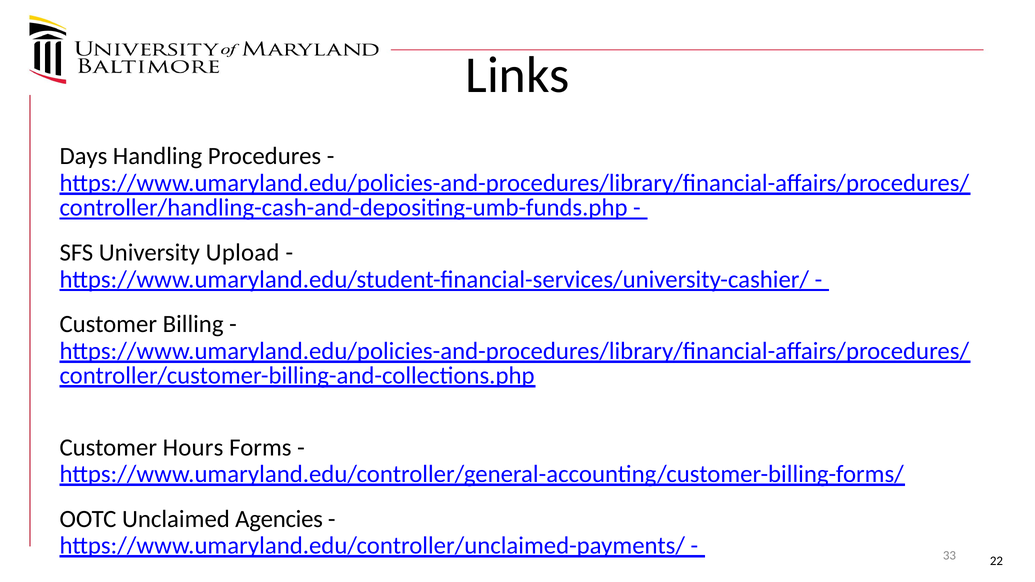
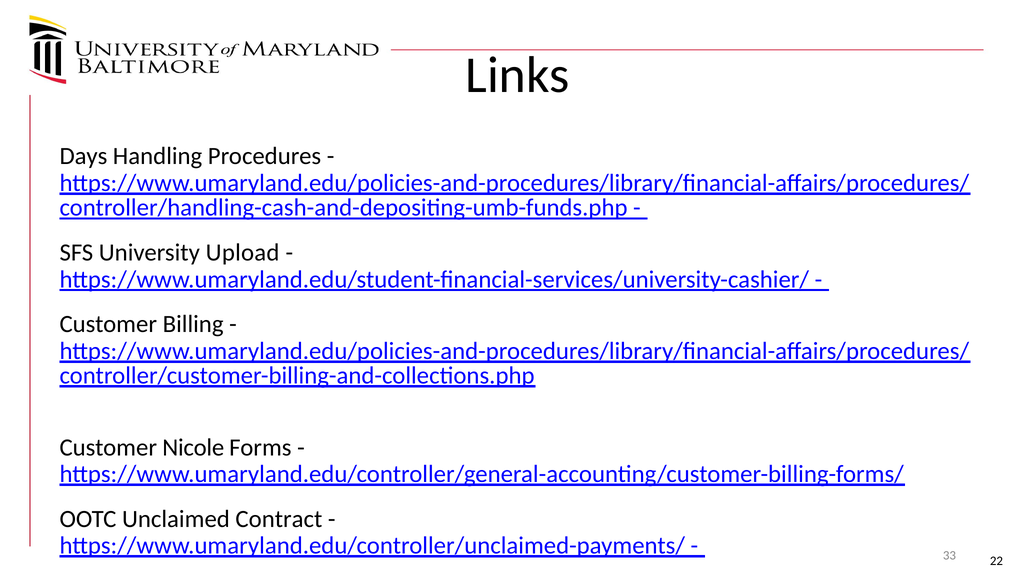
Hours: Hours -> Nicole (193, 447)
Agencies: Agencies -> Contract (279, 519)
